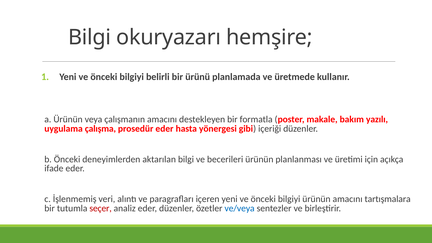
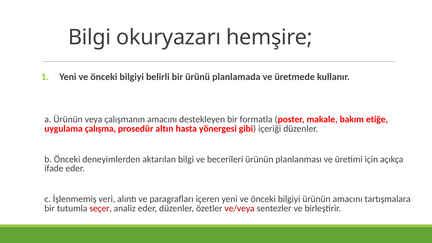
yazılı: yazılı -> etiğe (377, 119)
prosedür eder: eder -> altın (164, 129)
ve/veya colour: blue -> red (240, 208)
